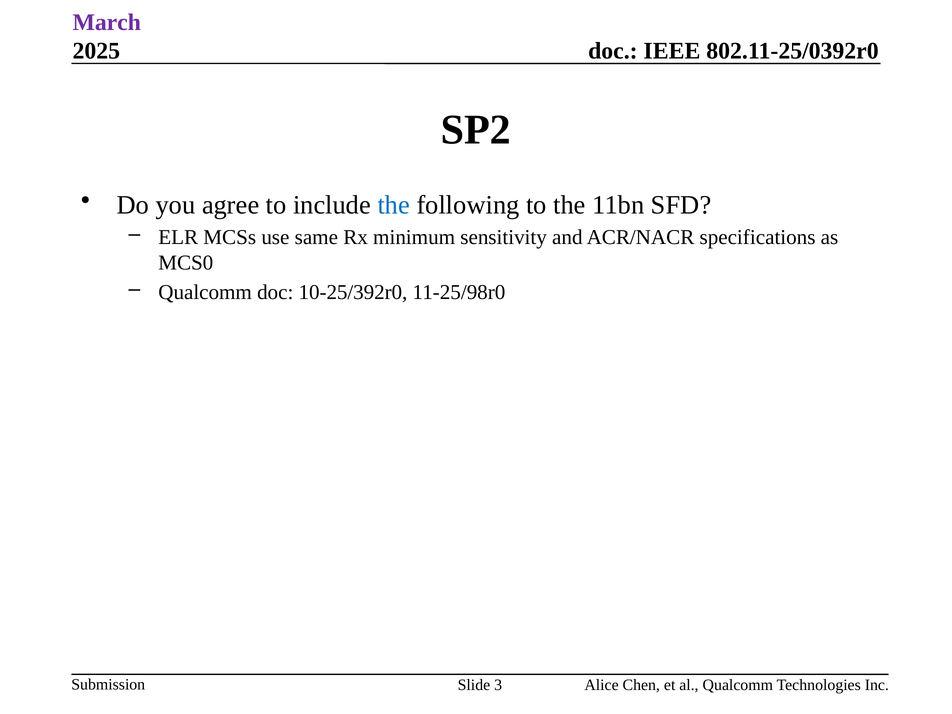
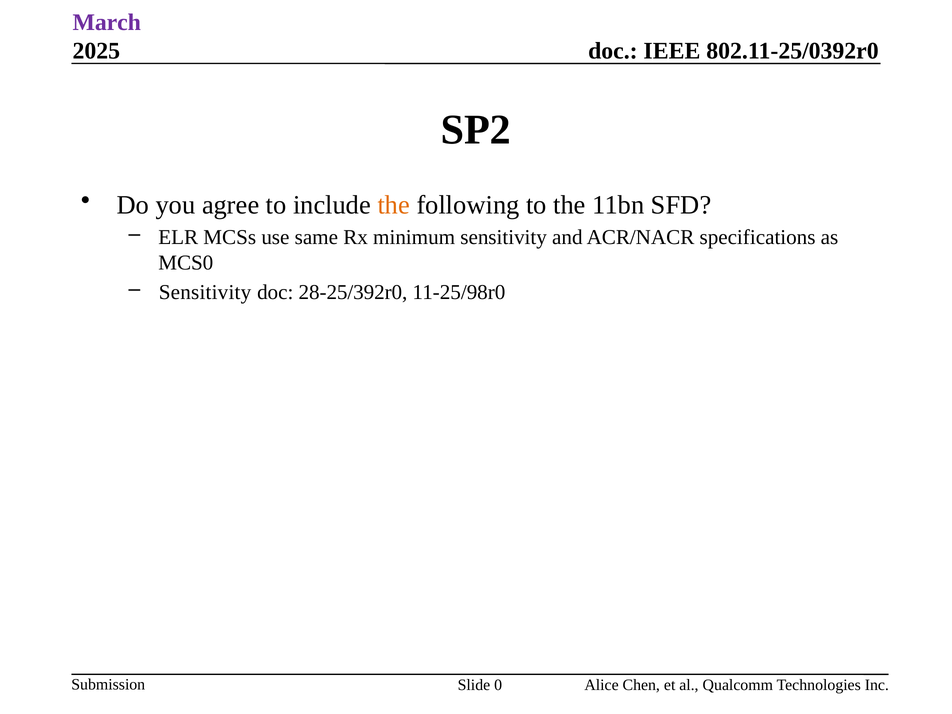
the colour: blue -> orange (394, 205)
Qualcomm: Qualcomm -> Sensitivity (205, 292)
10-25/392r0: 10-25/392r0 -> 28-25/392r0 (353, 292)
3: 3 -> 0 (498, 685)
